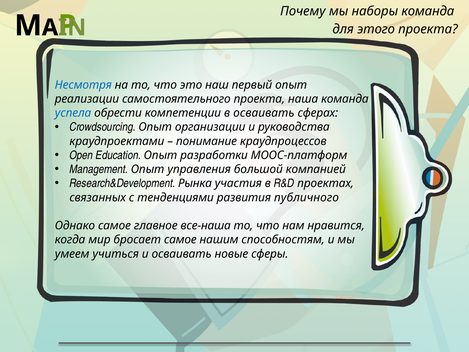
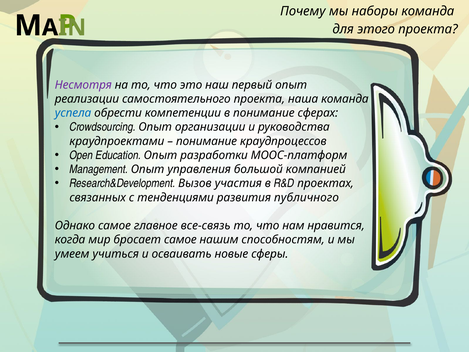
Несмотря colour: blue -> purple (83, 85)
в осваивать: осваивать -> понимание (264, 113)
Рынка: Рынка -> Вызов (195, 183)
все-наша: все-наша -> все-связь (206, 225)
